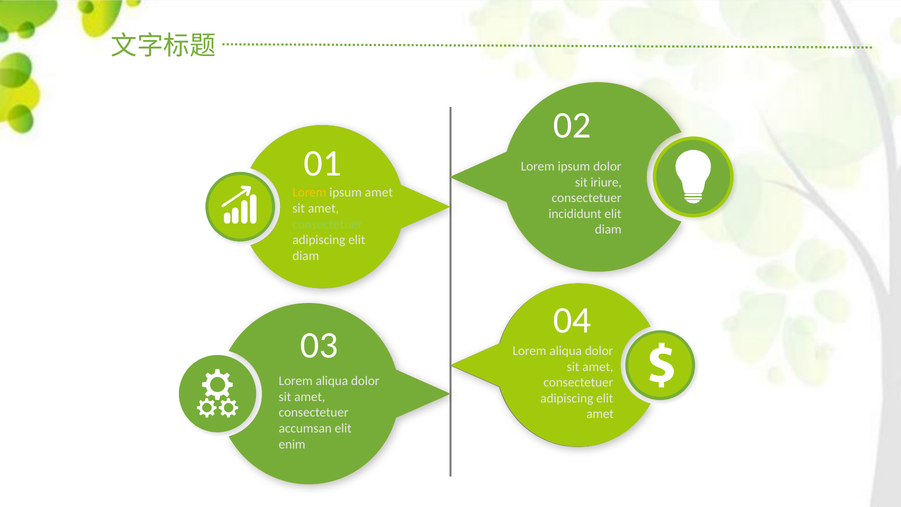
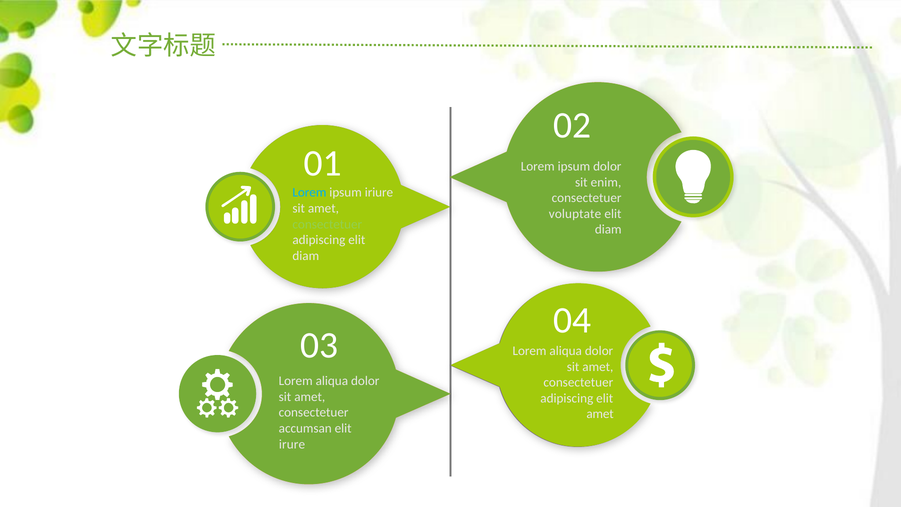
iriure: iriure -> enim (606, 182)
Lorem colour: yellow -> light blue (309, 193)
ipsum amet: amet -> iriure (379, 193)
incididunt: incididunt -> voluptate (575, 214)
enim: enim -> irure (292, 444)
